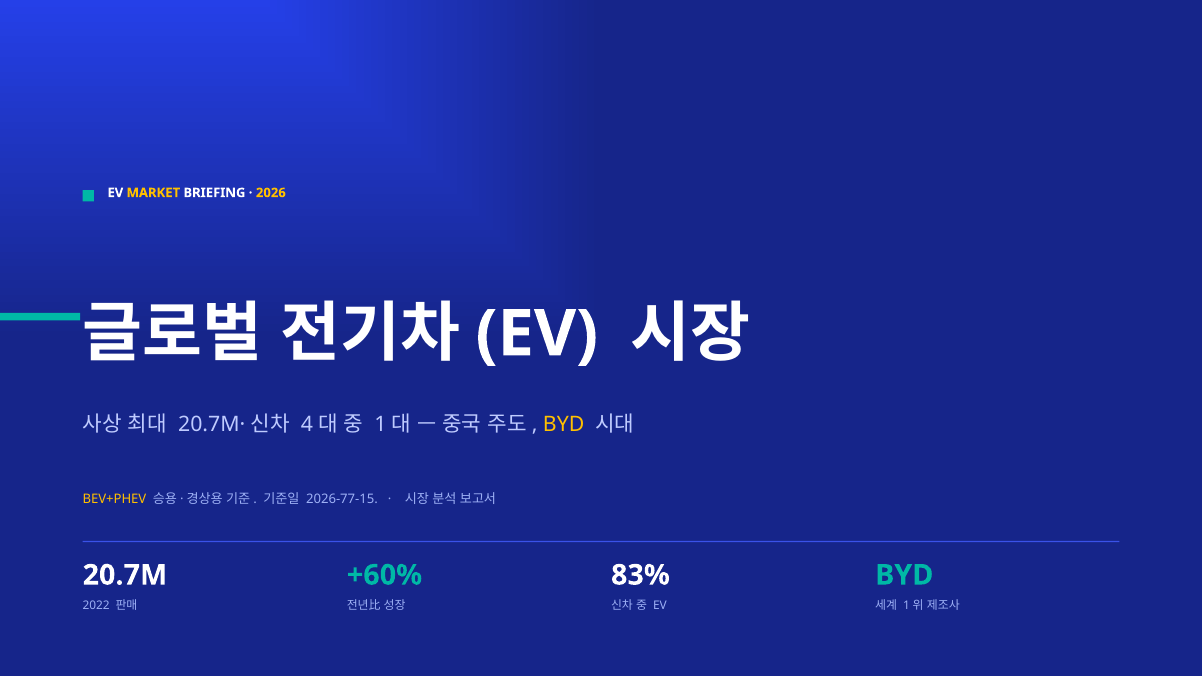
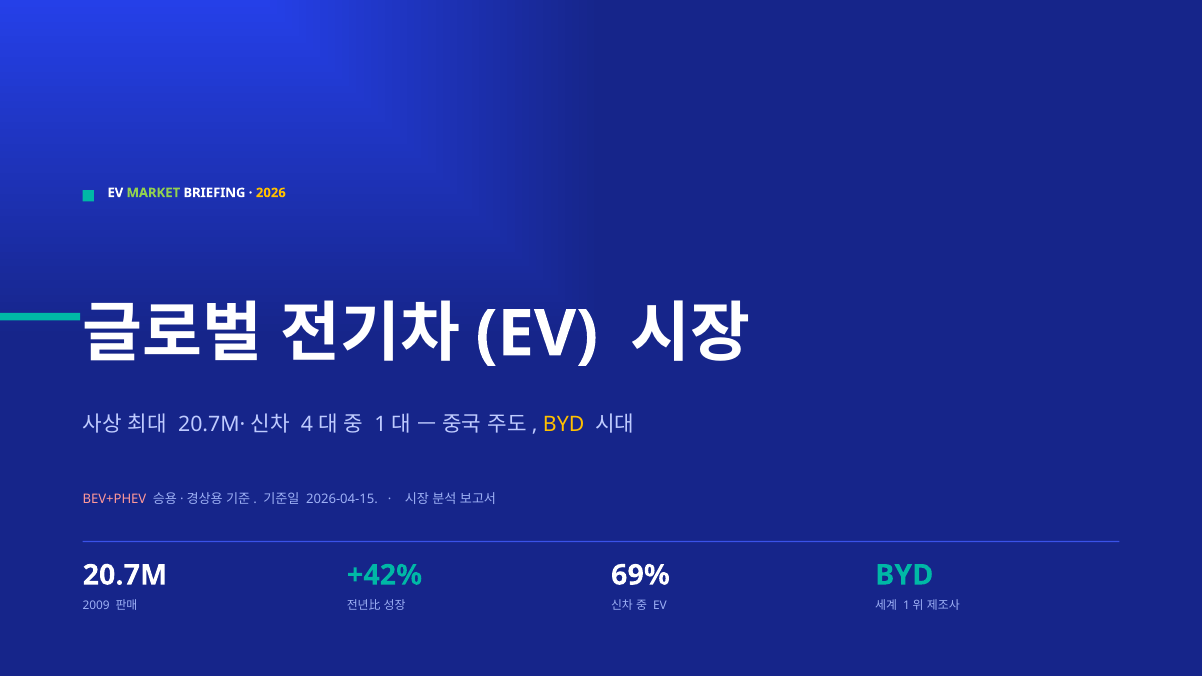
MARKET colour: yellow -> light green (153, 193)
BEV+PHEV colour: yellow -> pink (114, 500)
2026-77-15: 2026-77-15 -> 2026-04-15 (342, 500)
+60%: +60% -> +42% (384, 575)
83%: 83% -> 69% (640, 575)
2022: 2022 -> 2009 (96, 605)
